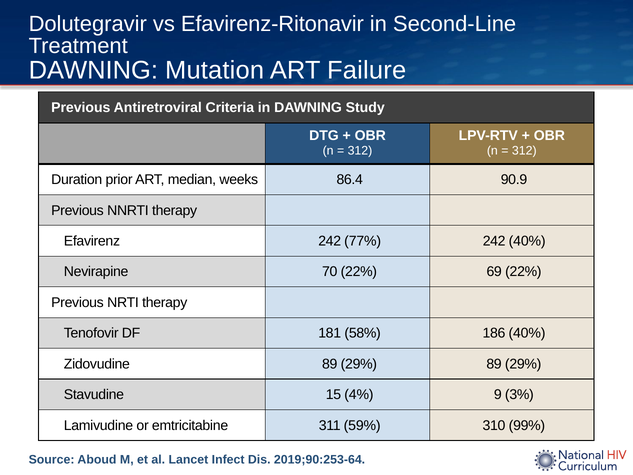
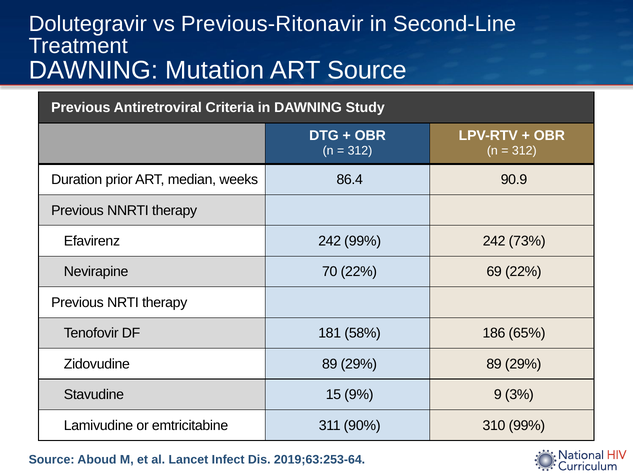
Efavirenz-Ritonavir: Efavirenz-Ritonavir -> Previous-Ritonavir (272, 24)
ART Failure: Failure -> Source (367, 70)
242 77%: 77% -> 99% (363, 241)
242 40%: 40% -> 73% (527, 241)
186 40%: 40% -> 65% (527, 333)
4%: 4% -> 9% (359, 394)
59%: 59% -> 90% (362, 425)
2019;90:253-64: 2019;90:253-64 -> 2019;63:253-64 (320, 459)
